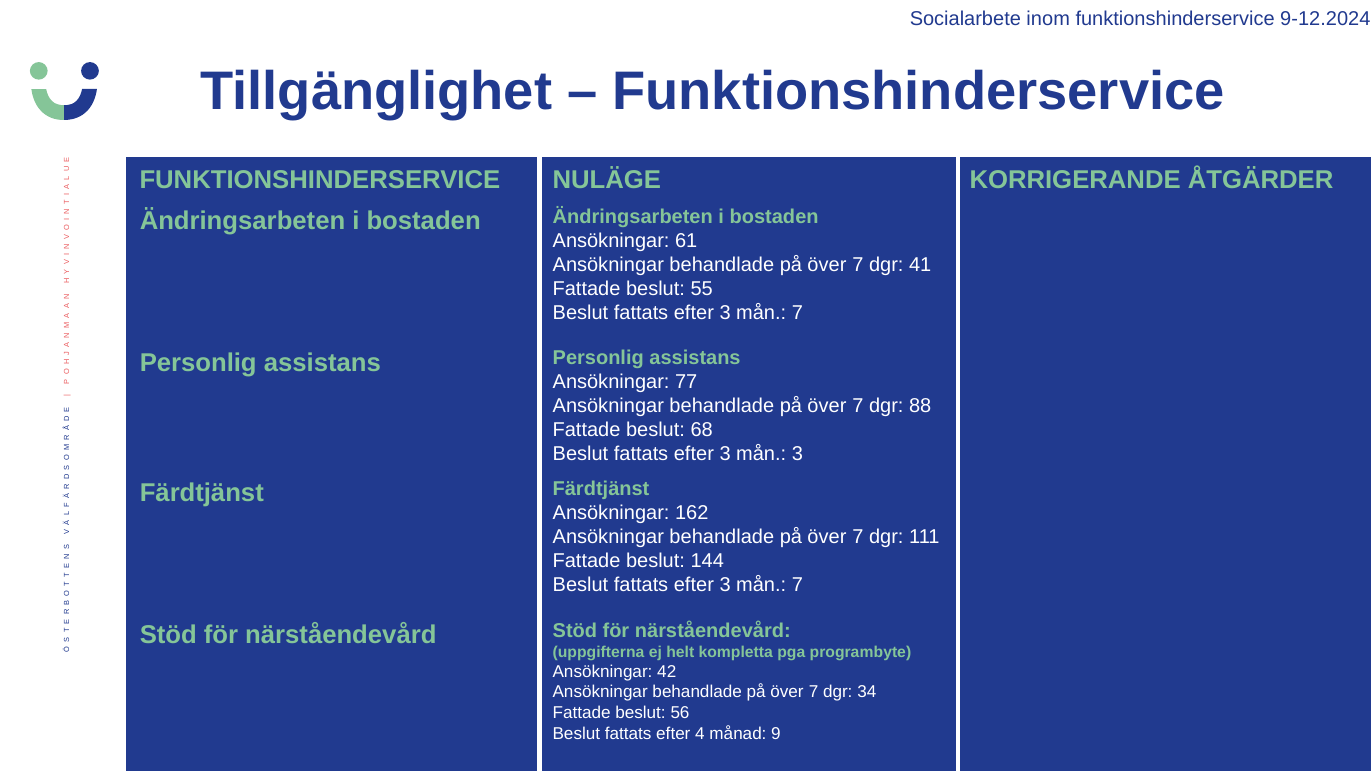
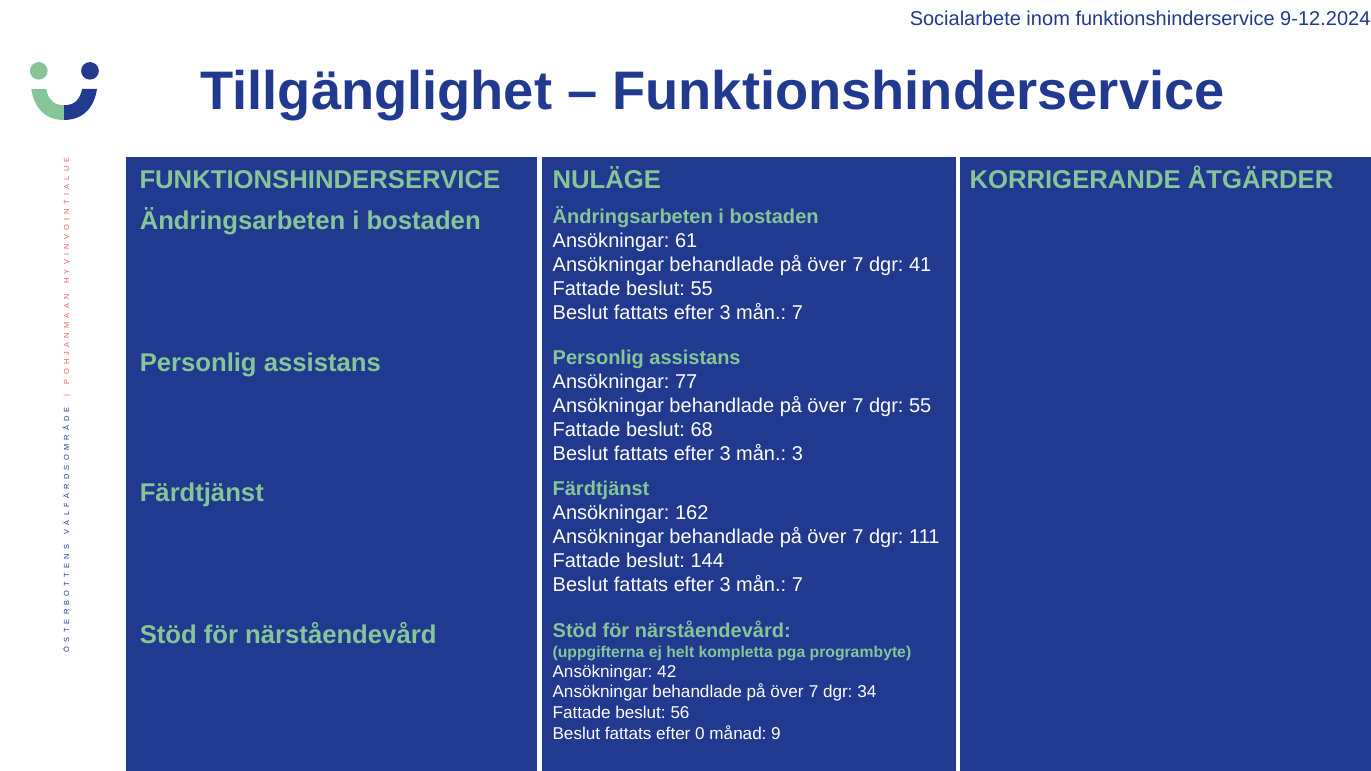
dgr 88: 88 -> 55 (920, 406)
4: 4 -> 0 (700, 734)
